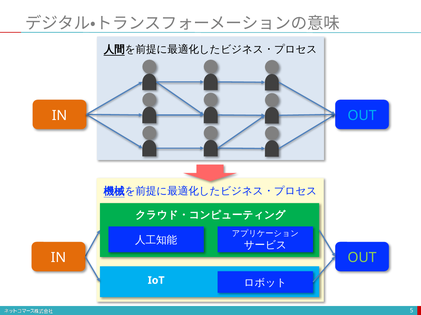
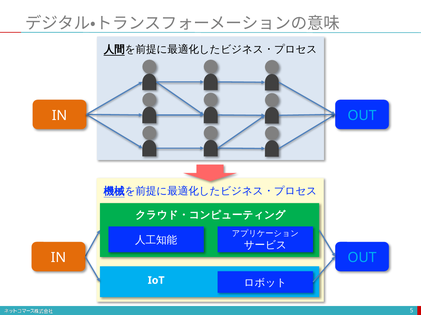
OUT colour: light green -> light blue (362, 258)
